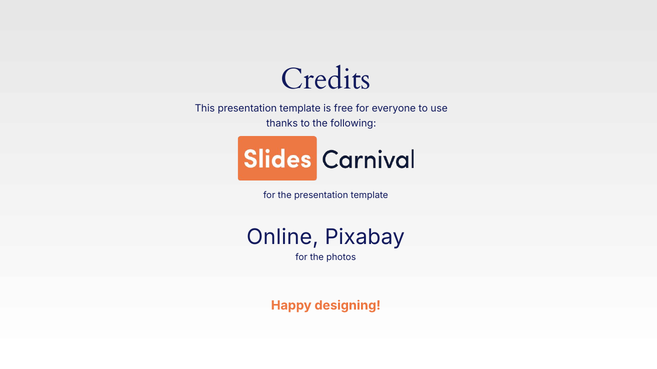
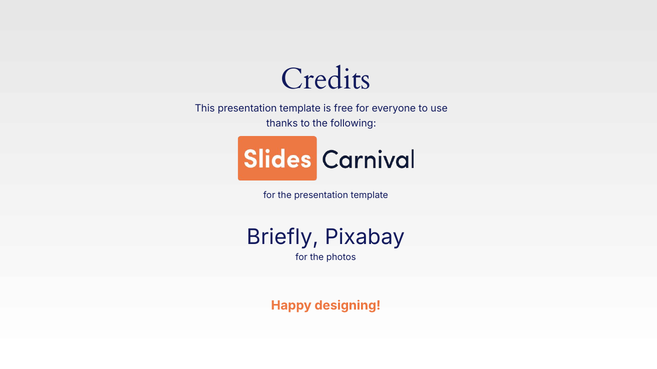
Online: Online -> Briefly (283, 237)
